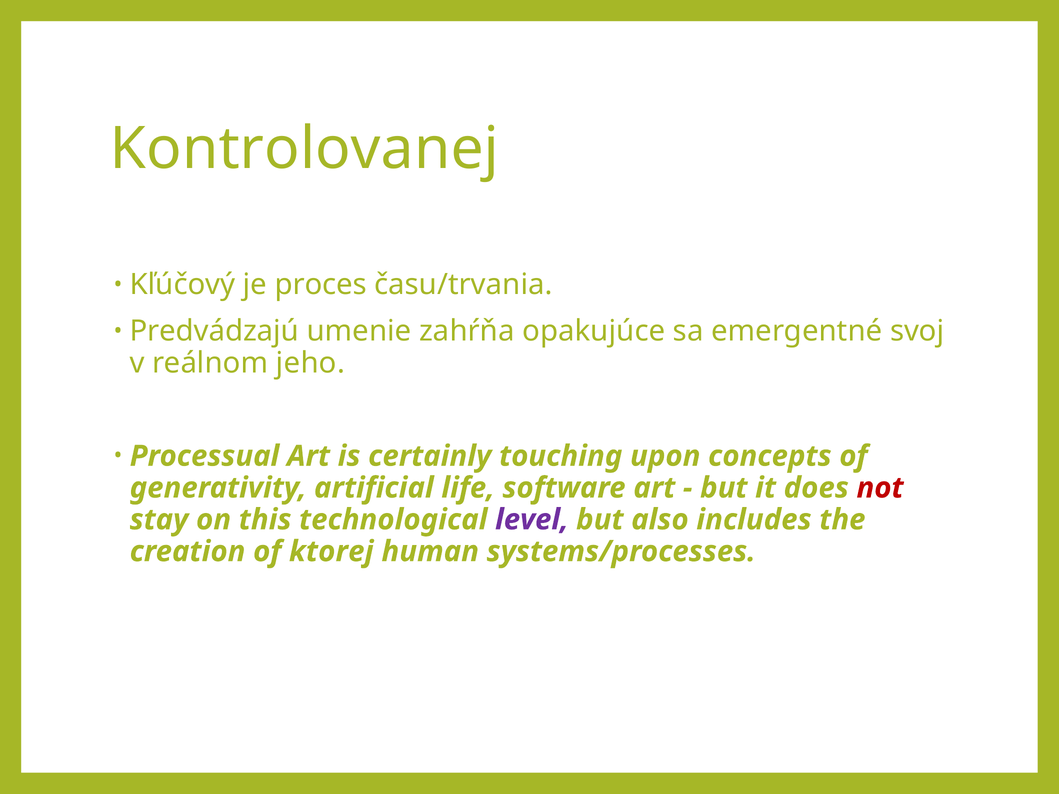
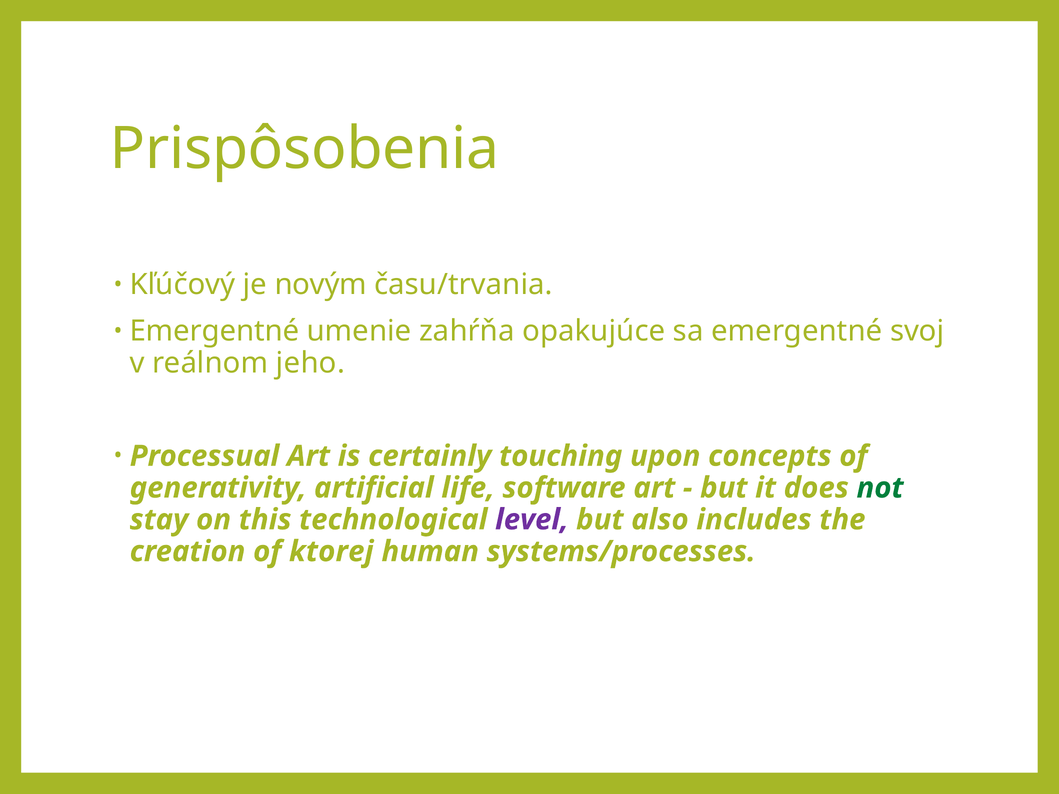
Kontrolovanej: Kontrolovanej -> Prispôsobenia (305, 149)
proces: proces -> novým (321, 285)
Predvádzajú: Predvádzajú -> Emergentné (214, 331)
not colour: red -> green (880, 488)
